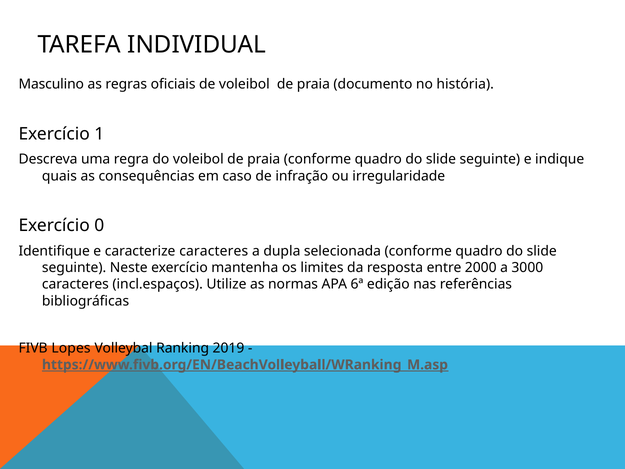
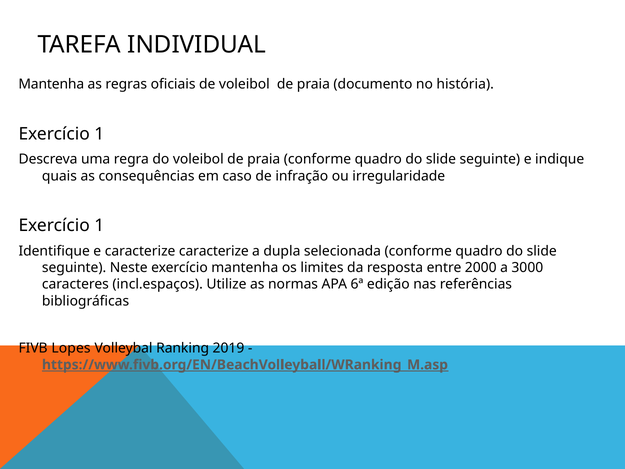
Masculino: Masculino -> Mantenha (51, 84)
0: 0 -> 1 (99, 225)
caracterize caracteres: caracteres -> caracterize (214, 251)
